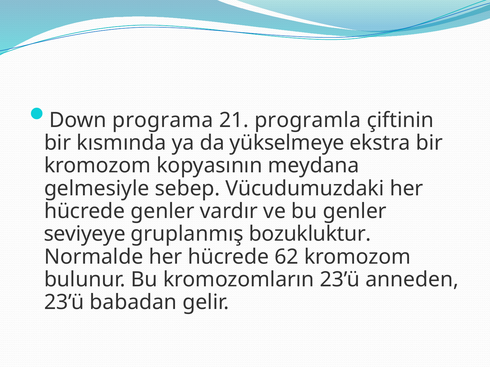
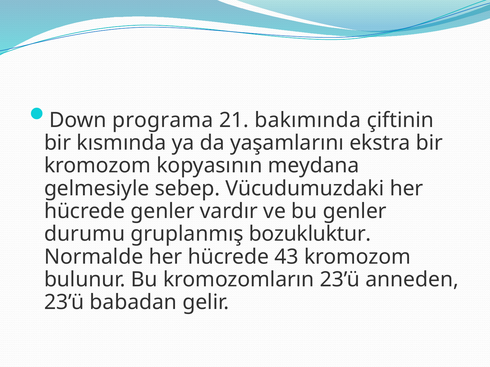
programla: programla -> bakımında (308, 120)
yükselmeye: yükselmeye -> yaşamlarını (287, 143)
seviyeye: seviyeye -> durumu (85, 234)
62: 62 -> 43 (286, 257)
